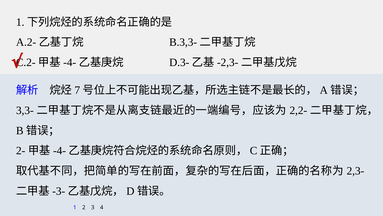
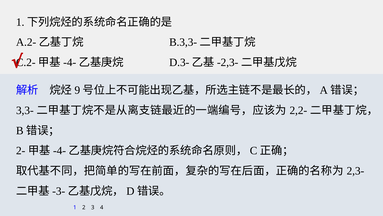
7: 7 -> 9 (77, 90)
